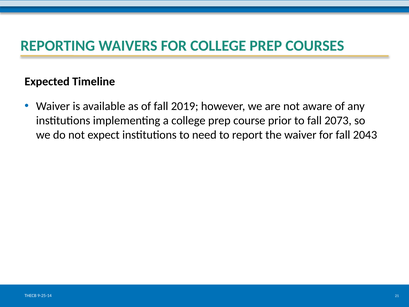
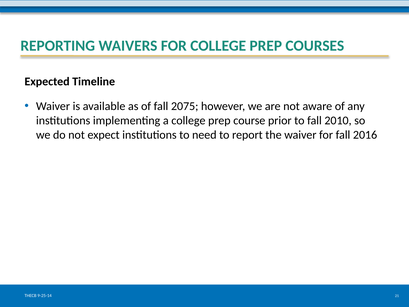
2019: 2019 -> 2075 (185, 106)
2073: 2073 -> 2010 (338, 121)
2043: 2043 -> 2016 (365, 135)
